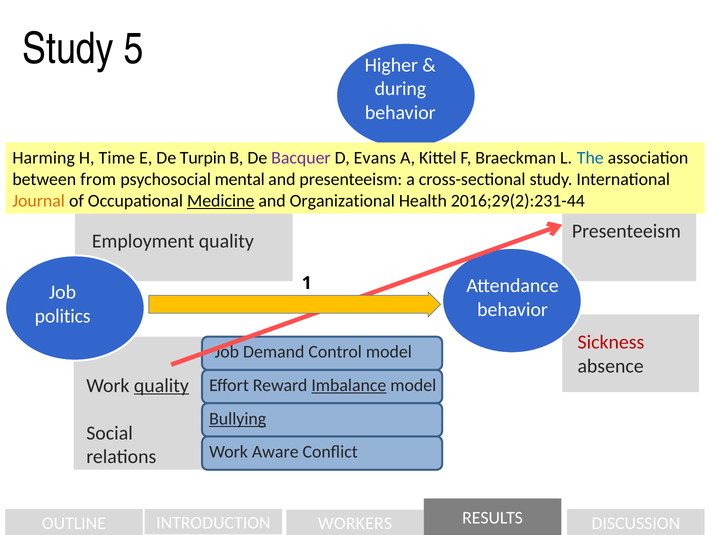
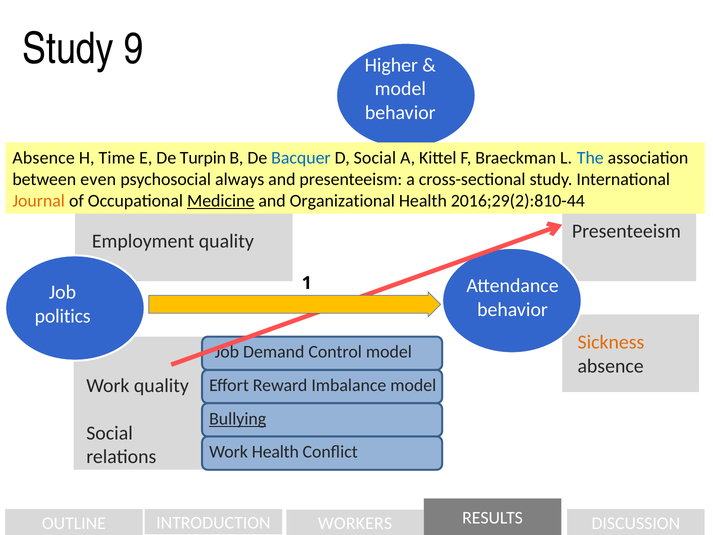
5: 5 -> 9 (134, 49)
during: during -> model (400, 89)
Harming: Harming -> Absence (44, 158)
Bacquer colour: purple -> blue (301, 158)
D Evans: Evans -> Social (375, 158)
from: from -> even (98, 179)
mental: mental -> always (240, 179)
2016;29(2):231-44: 2016;29(2):231-44 -> 2016;29(2):810-44 (518, 201)
Sickness colour: red -> orange (611, 342)
quality underline: present -> none (161, 385)
Imbalance underline: present -> none (349, 385)
Work Aware: Aware -> Health (275, 452)
